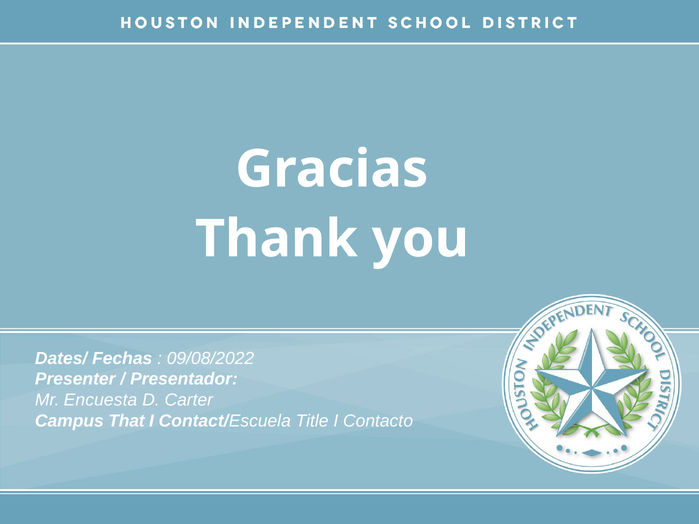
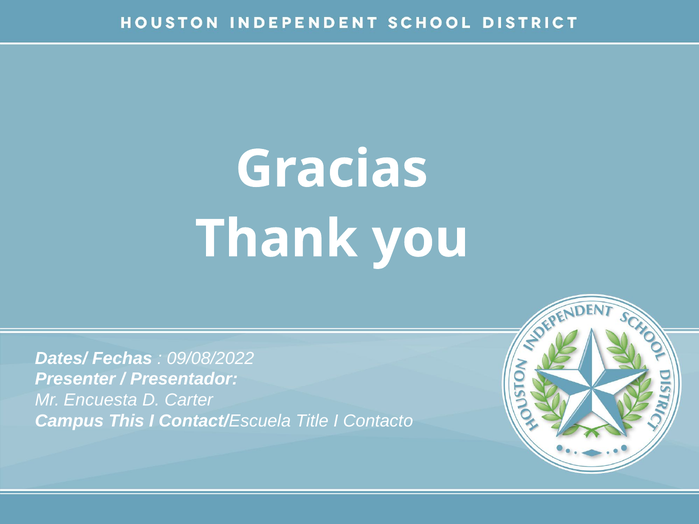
That: That -> This (126, 421)
